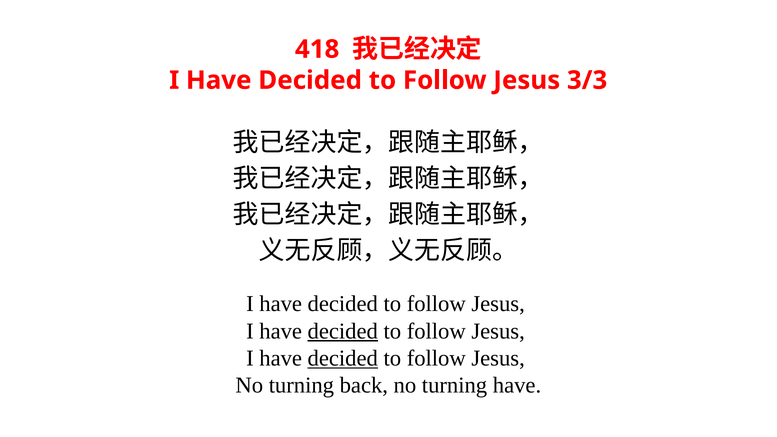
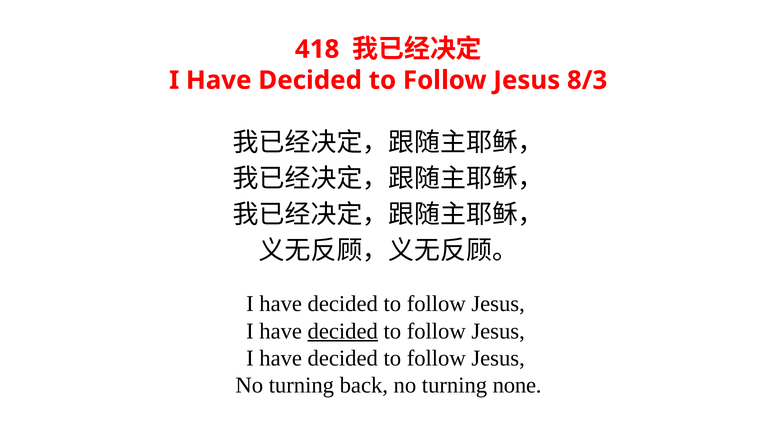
3/3: 3/3 -> 8/3 (587, 80)
decided underline: present -> none (343, 358)
turning have: have -> none (517, 386)
